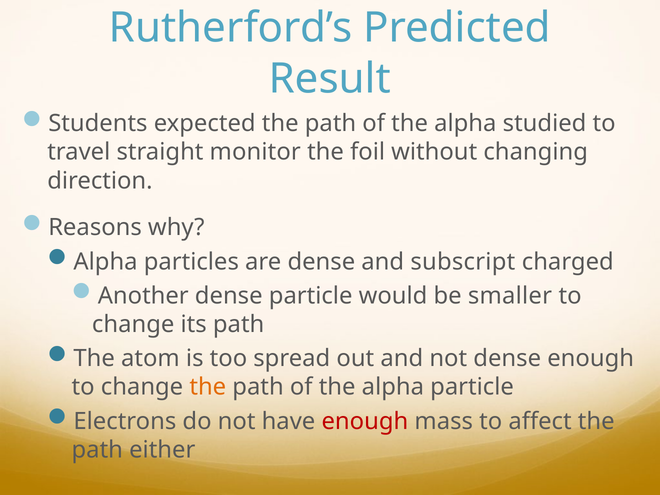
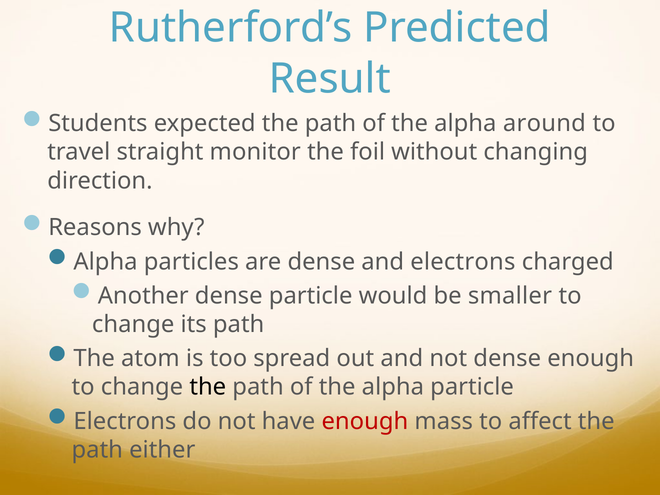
studied: studied -> around (544, 124)
and subscript: subscript -> electrons (463, 262)
the colour: orange -> black (208, 387)
